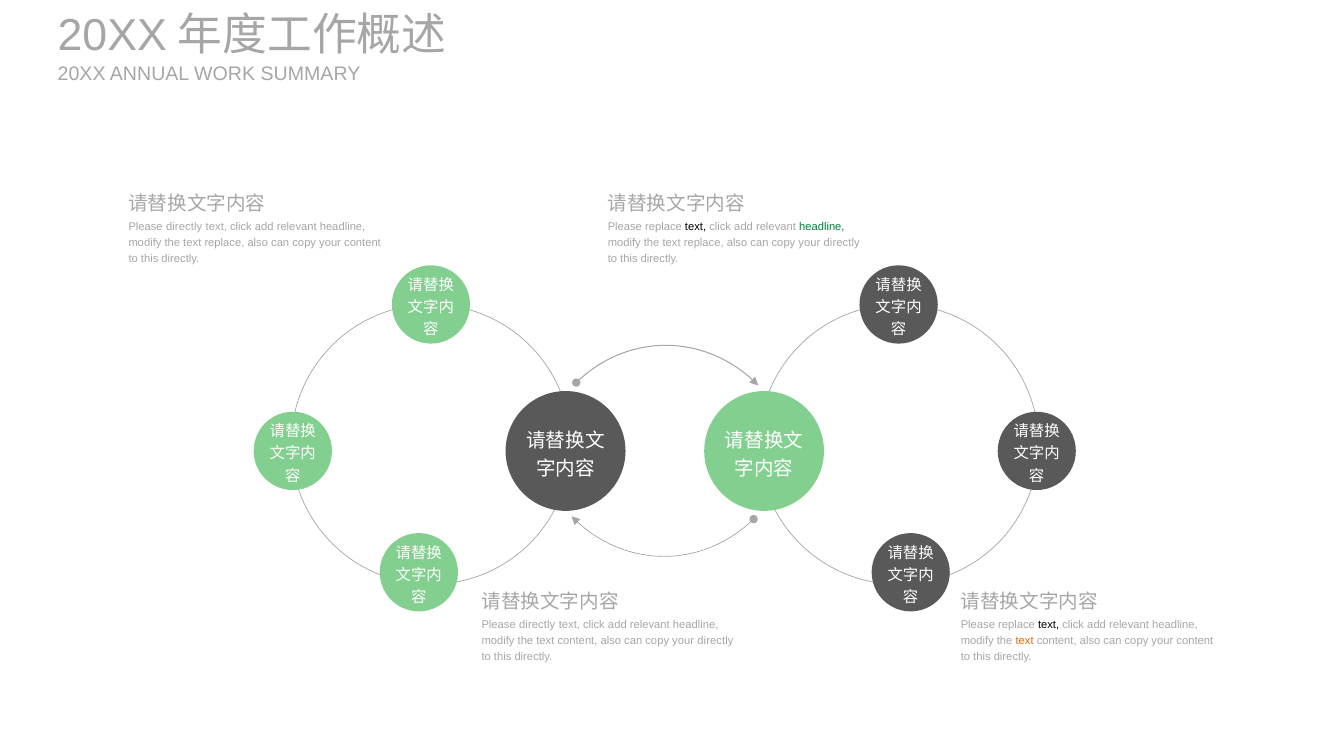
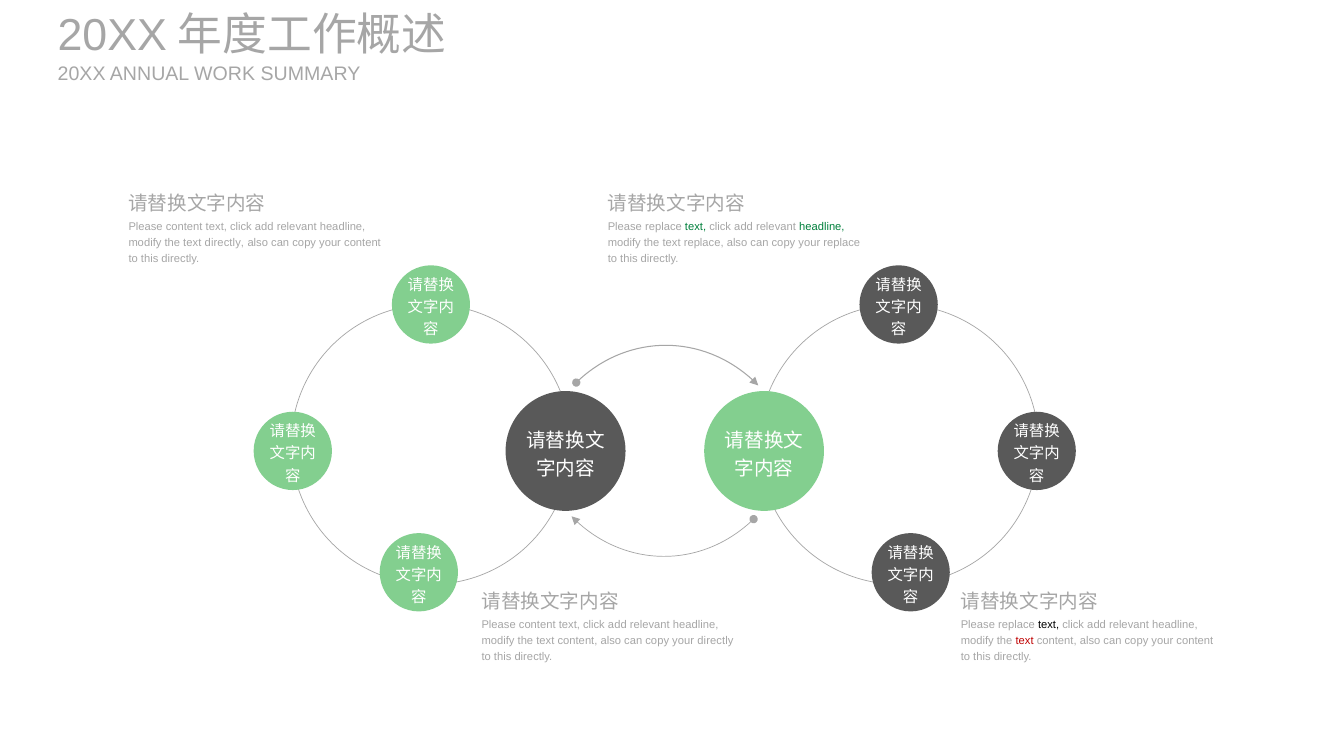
directly: directly -> content (184, 226)
text colour: black -> green (696, 226)
replace: replace -> directly (224, 243)
directly: directly -> replace (842, 243)
directly: directly -> content (537, 624)
text colour: orange -> red (1025, 640)
